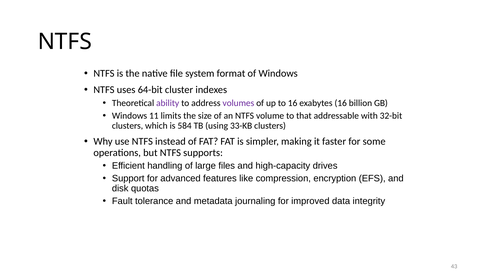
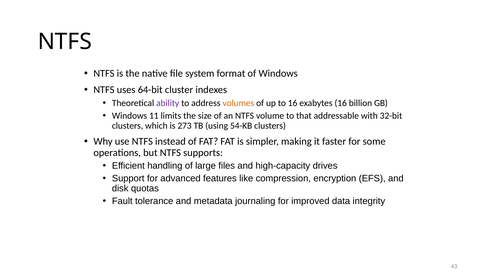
volumes colour: purple -> orange (238, 103)
584: 584 -> 273 (185, 125)
33-KB: 33-KB -> 54-KB (241, 125)
